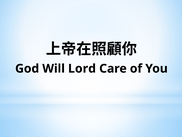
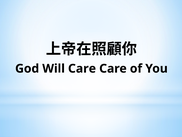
Will Lord: Lord -> Care (82, 68)
